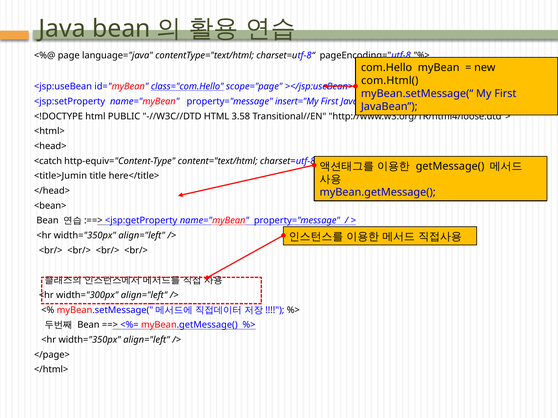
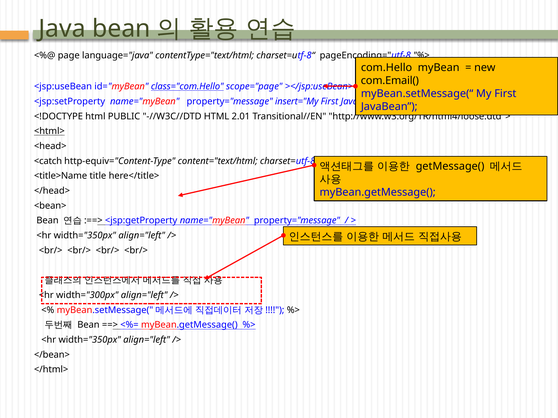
com.Html(: com.Html( -> com.Email( (390, 81)
3.58: 3.58 -> 2.01 (241, 116)
<html> underline: none -> present (49, 131)
<title>Jumin: <title>Jumin -> <title>Name (61, 176)
</page>: </page> -> </bean> (52, 355)
